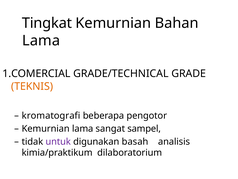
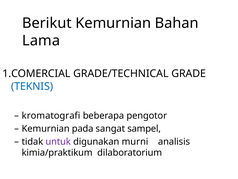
Tingkat: Tingkat -> Berikut (47, 23)
TEKNIS colour: orange -> blue (32, 86)
Kemurnian lama: lama -> pada (83, 128)
basah: basah -> murni (135, 141)
